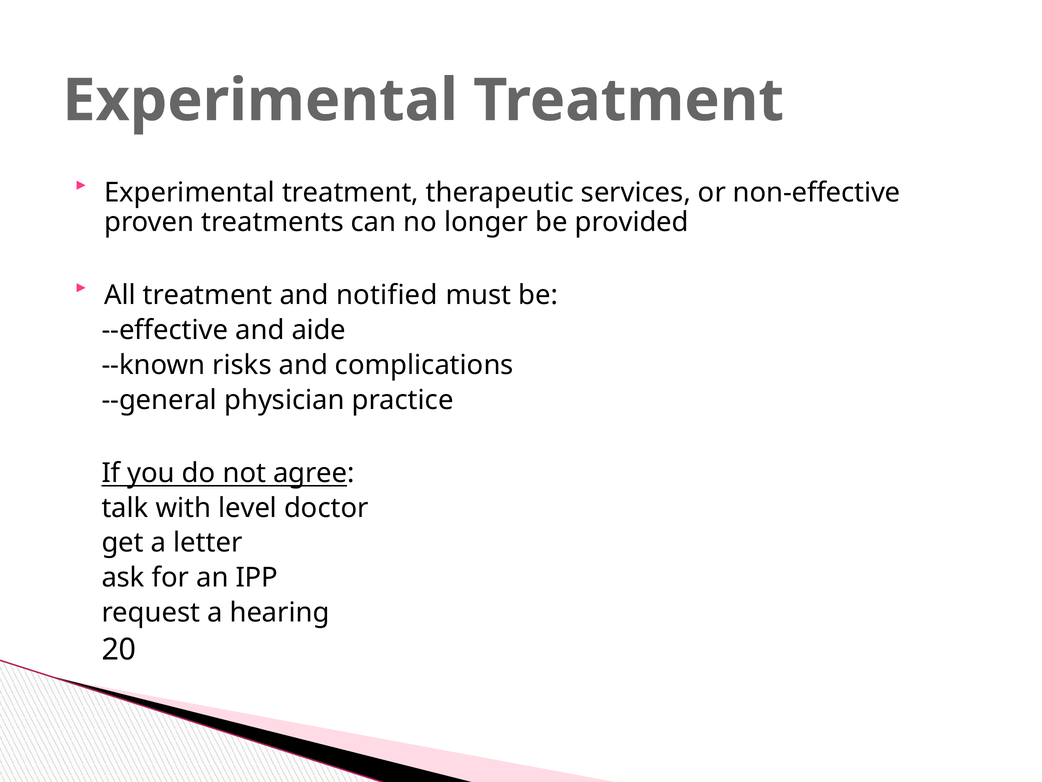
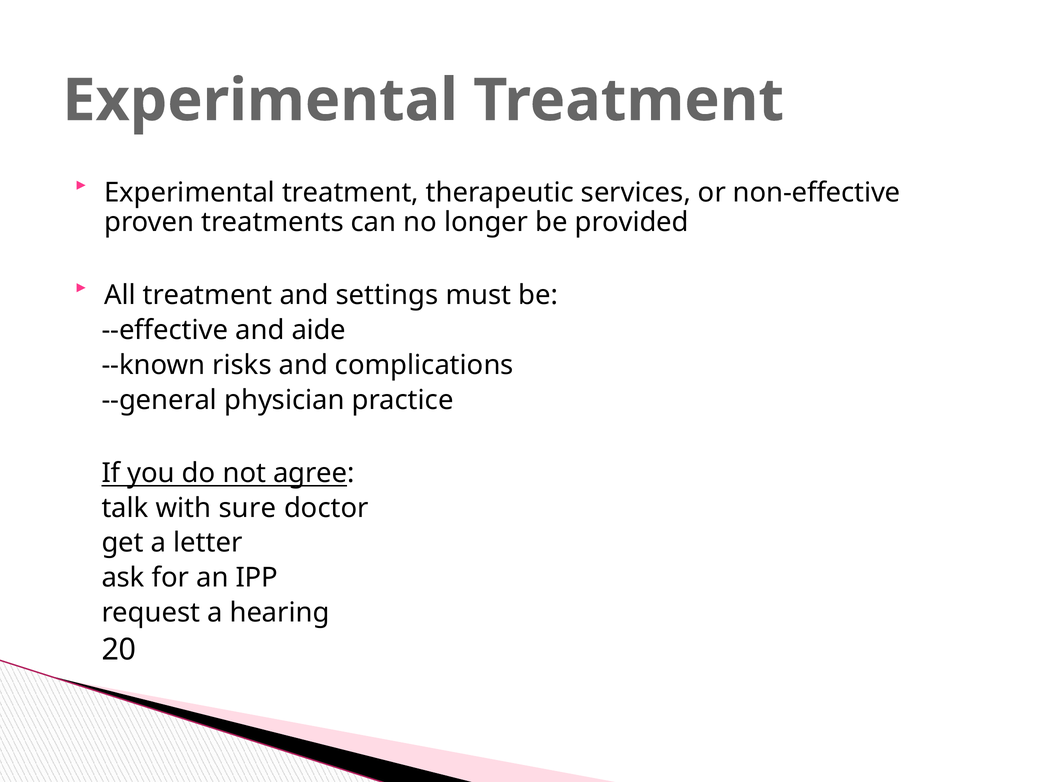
notified: notified -> settings (387, 295)
level: level -> sure (247, 508)
